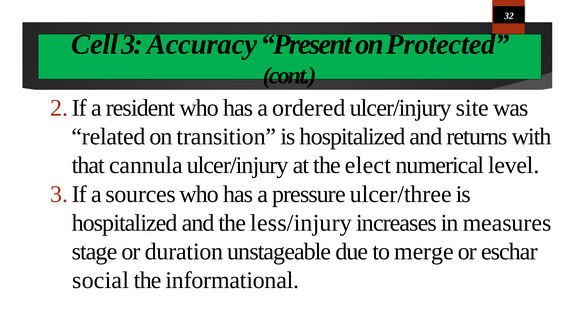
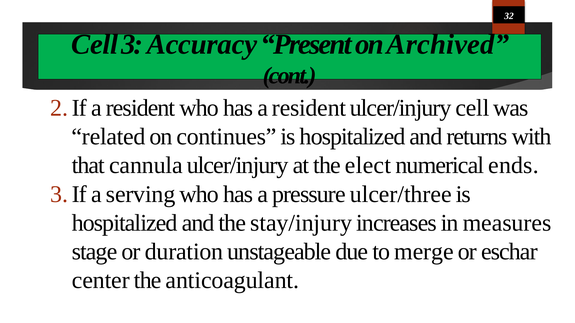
Protected: Protected -> Archived (448, 44)
has a ordered: ordered -> resident (309, 108)
ulcer/injury site: site -> cell (472, 108)
transition: transition -> continues (226, 137)
level: level -> ends (514, 166)
sources: sources -> serving (141, 194)
less/injury: less/injury -> stay/injury (301, 223)
social: social -> center (101, 281)
informational: informational -> anticoagulant (232, 281)
